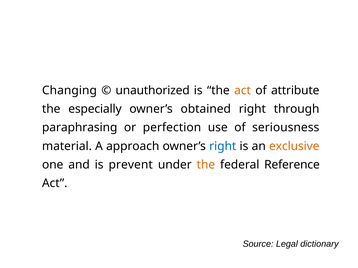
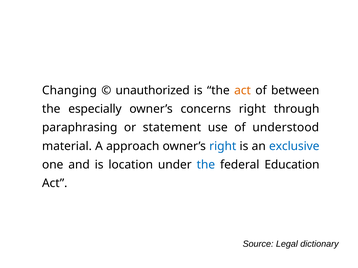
attribute: attribute -> between (295, 91)
obtained: obtained -> concerns (206, 109)
perfection: perfection -> statement (172, 128)
seriousness: seriousness -> understood (286, 128)
exclusive colour: orange -> blue (294, 146)
prevent: prevent -> location (131, 165)
the colour: orange -> blue (206, 165)
Reference: Reference -> Education (292, 165)
